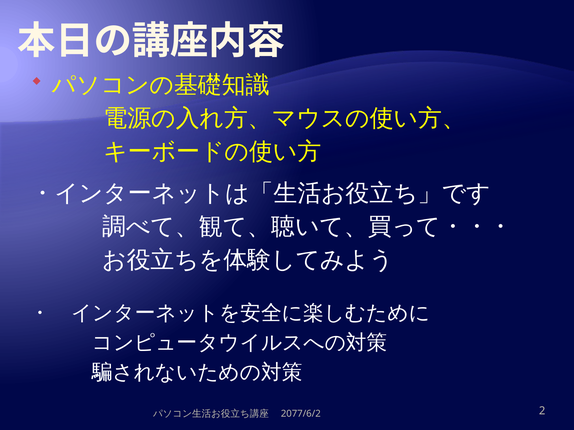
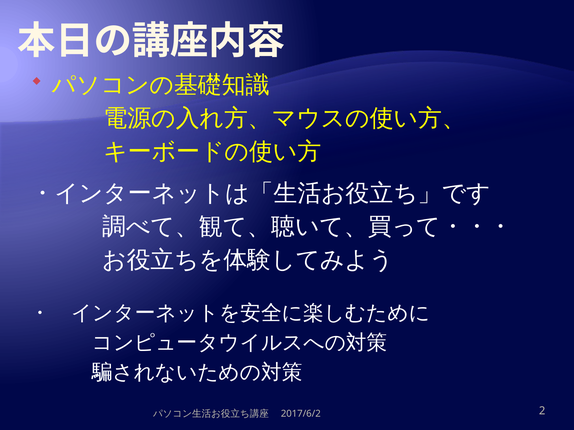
2077/6/2: 2077/6/2 -> 2017/6/2 (301, 414)
